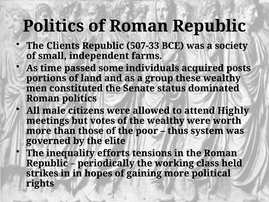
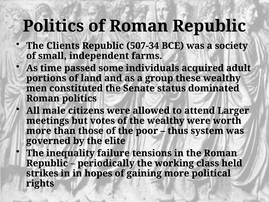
507-33: 507-33 -> 507-34 (143, 46)
posts: posts -> adult (238, 68)
Highly: Highly -> Larger (233, 111)
efforts: efforts -> failure (113, 153)
